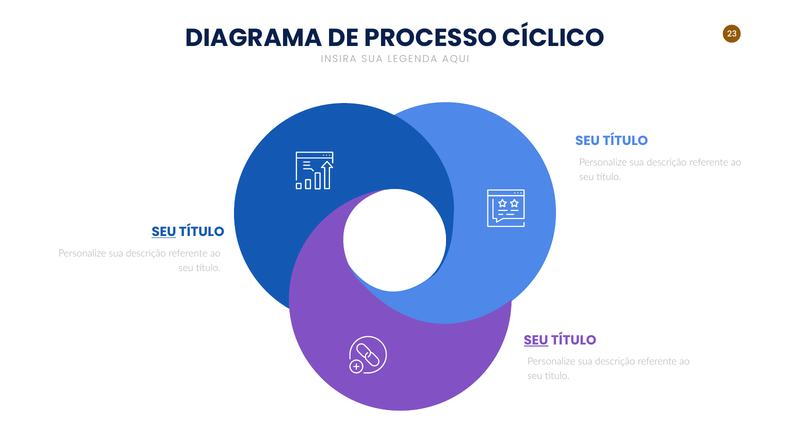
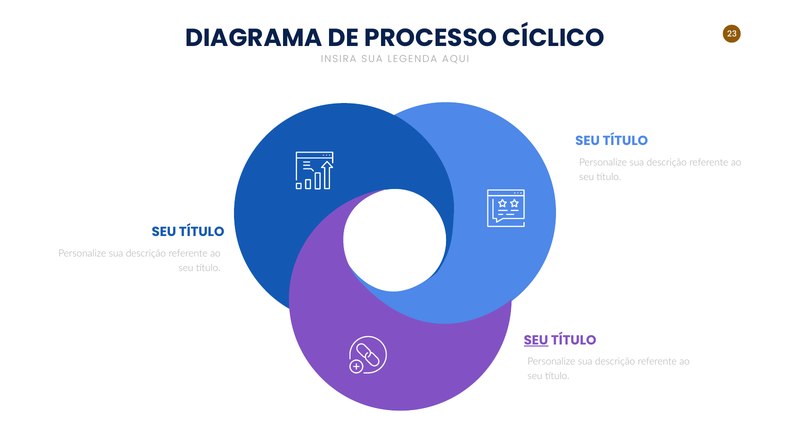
SEU underline: present -> none (164, 232)
